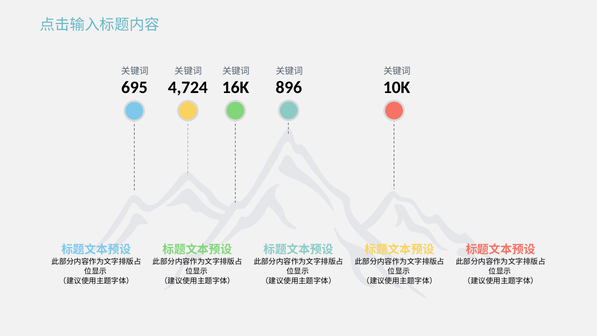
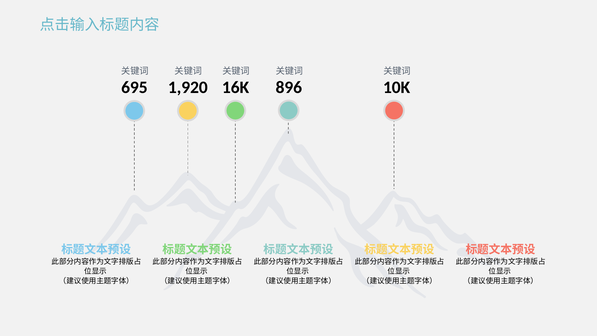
4,724: 4,724 -> 1,920 (188, 87)
